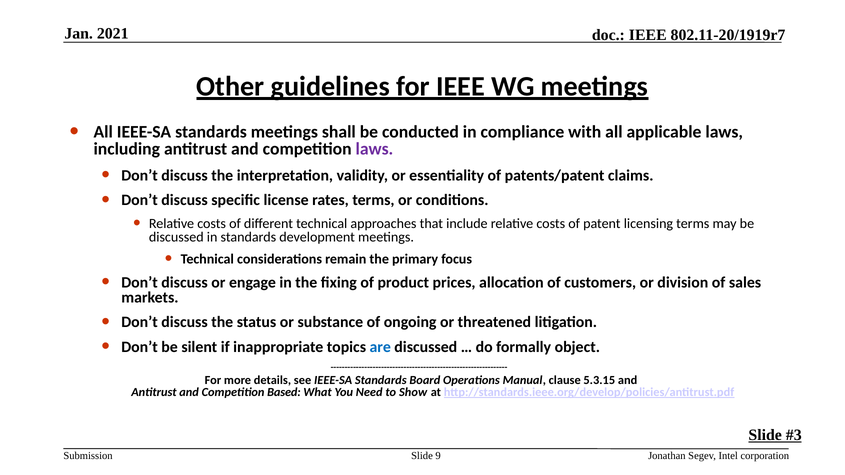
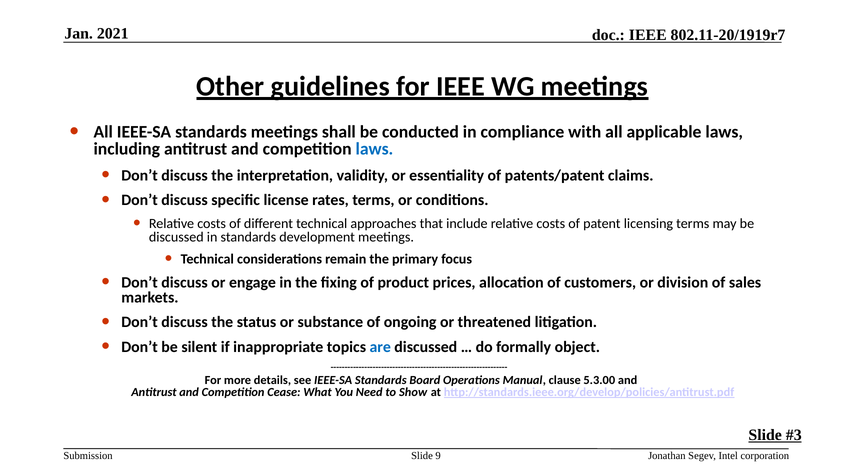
laws colour: purple -> blue (374, 149)
5.3.15: 5.3.15 -> 5.3.00 (599, 380)
Based: Based -> Cease (284, 392)
